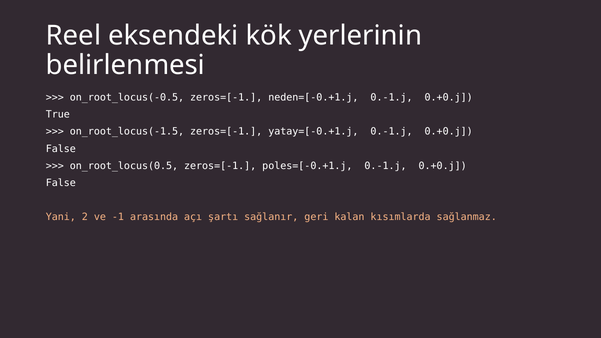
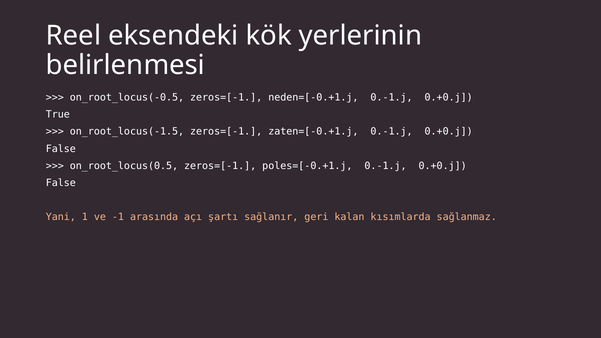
yatay=[-0.+1.j: yatay=[-0.+1.j -> zaten=[-0.+1.j (313, 132)
2: 2 -> 1 (85, 217)
